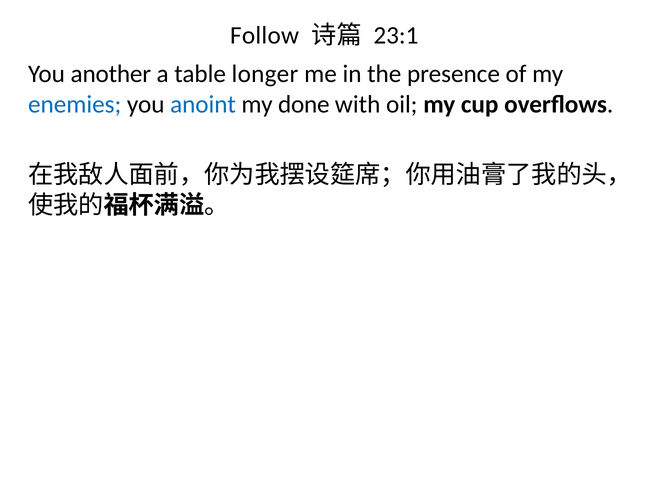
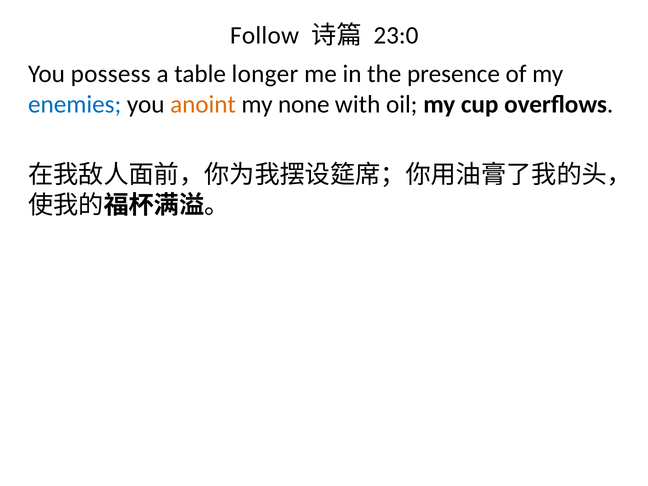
23:1: 23:1 -> 23:0 (396, 35)
another: another -> possess (111, 74)
anoint colour: blue -> orange (203, 104)
done: done -> none (304, 104)
